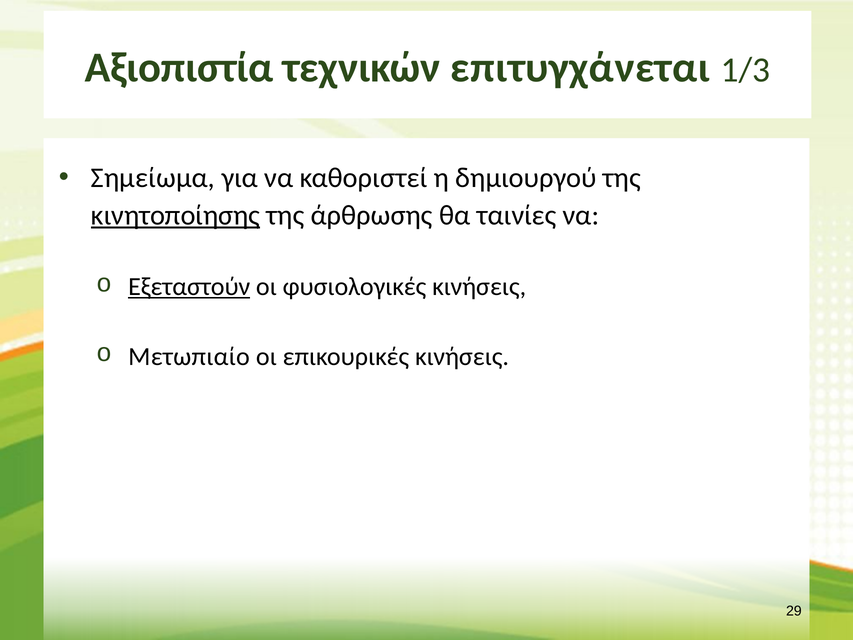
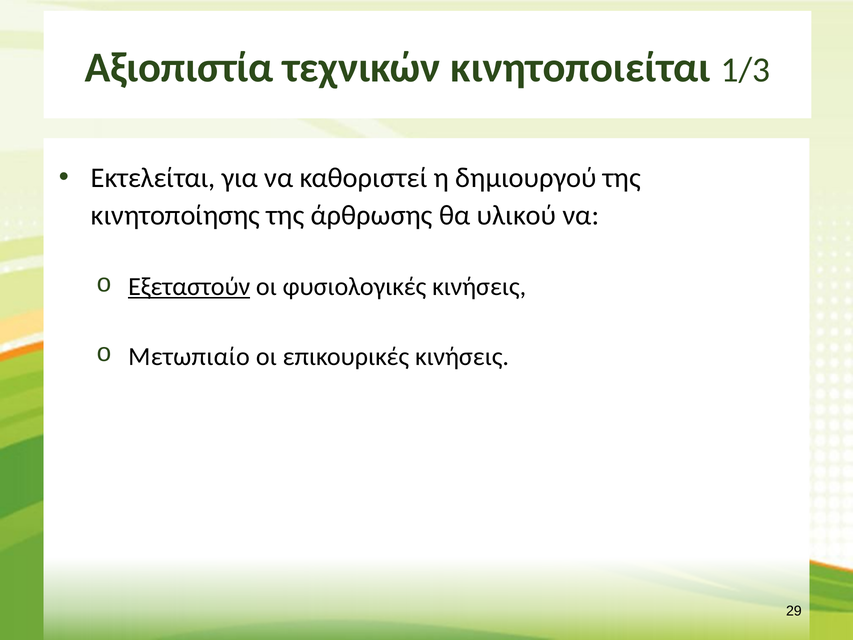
επιτυγχάνεται: επιτυγχάνεται -> κινητοποιείται (580, 68)
Σημείωμα: Σημείωμα -> Εκτελείται (153, 178)
κινητοποίησης underline: present -> none (176, 215)
ταινίες: ταινίες -> υλικού (517, 215)
